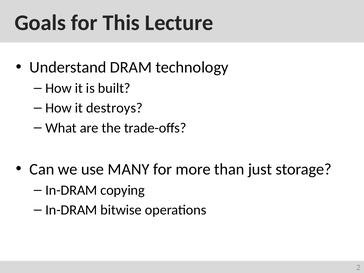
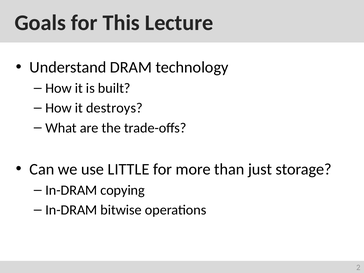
MANY: MANY -> LITTLE (129, 169)
